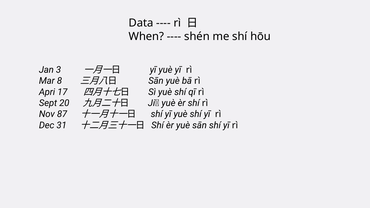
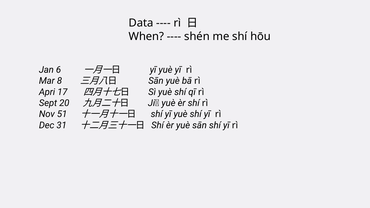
3: 3 -> 6 (59, 70)
87: 87 -> 51 (62, 114)
